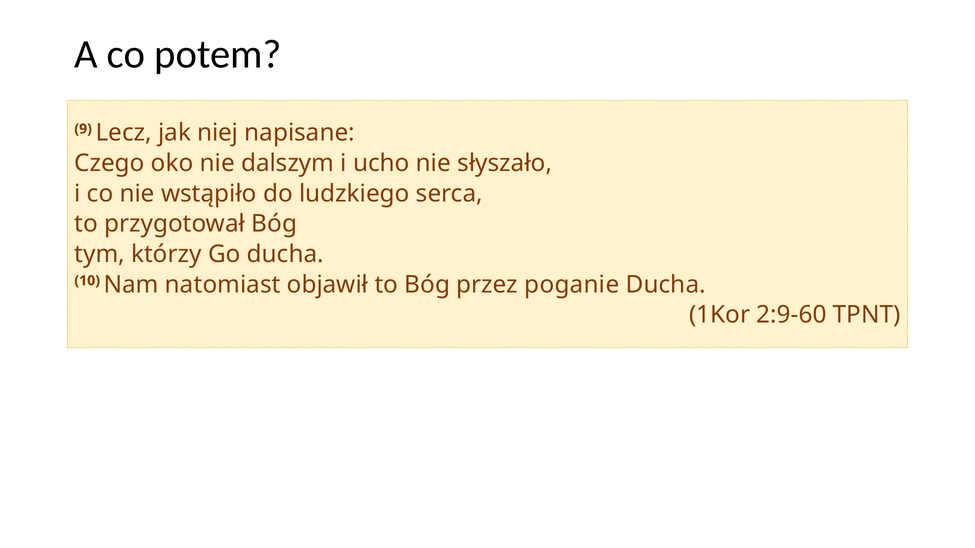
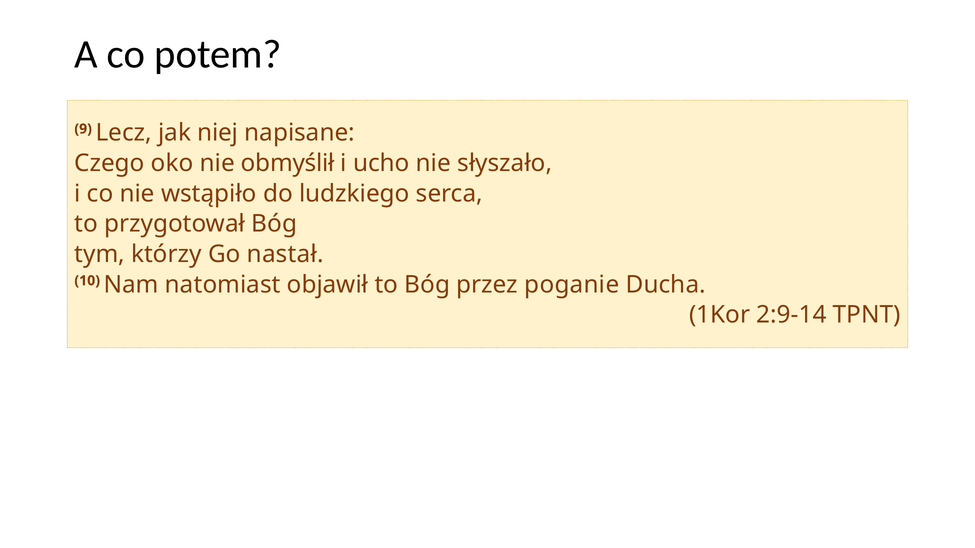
dalszym: dalszym -> obmyślił (288, 163)
Go ducha: ducha -> nastał (285, 254)
2:9-60: 2:9-60 -> 2:9-14 (792, 315)
